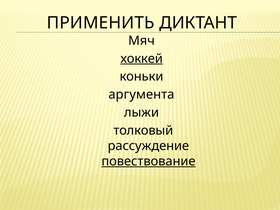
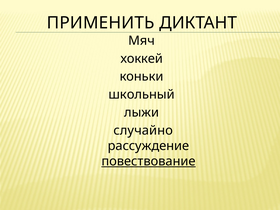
хоккей underline: present -> none (142, 59)
аргумента: аргумента -> школьный (142, 95)
толковый: толковый -> случайно (143, 130)
